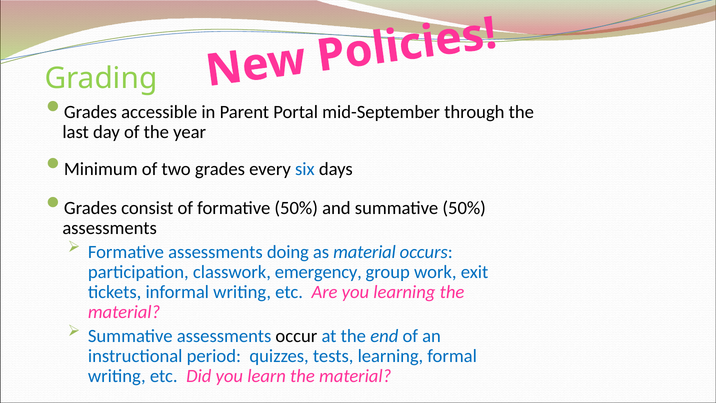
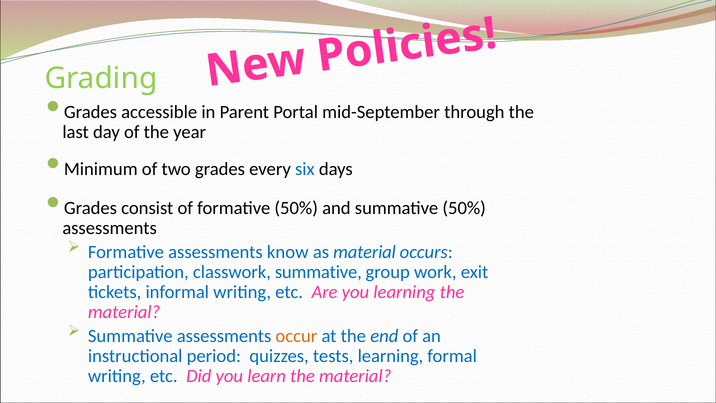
doing: doing -> know (288, 252)
classwork emergency: emergency -> summative (318, 272)
occur colour: black -> orange (296, 336)
